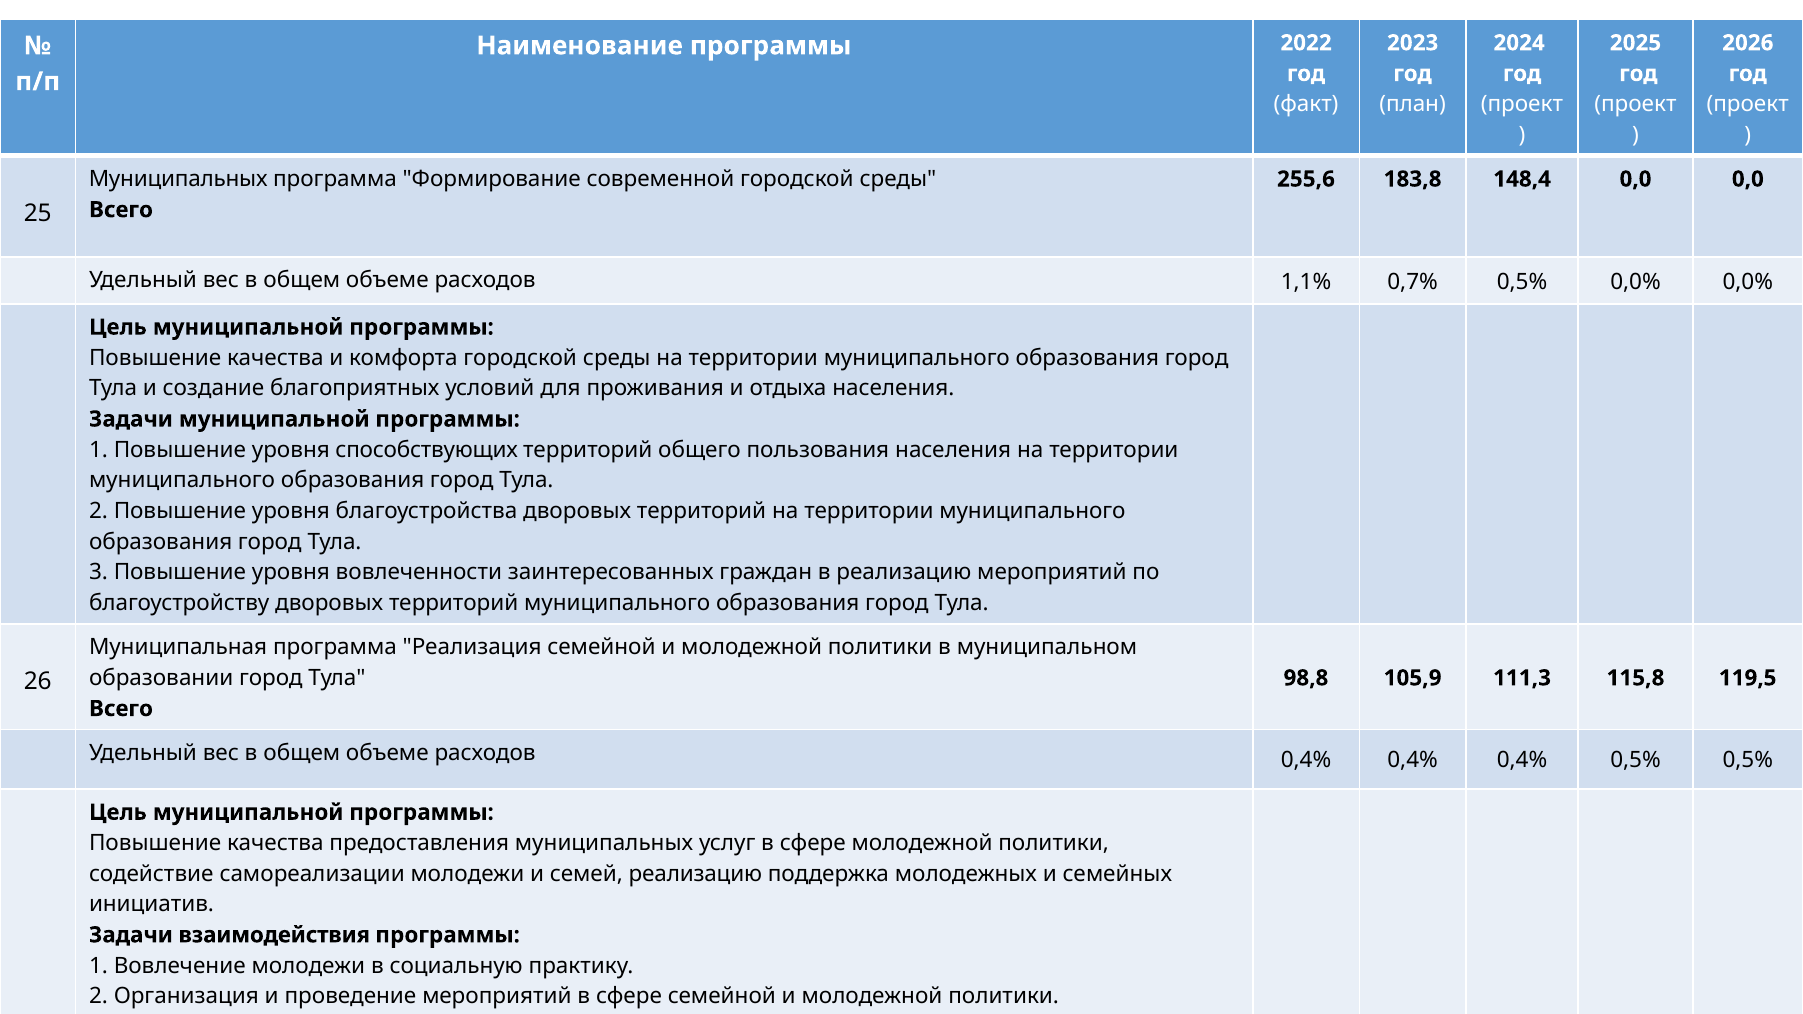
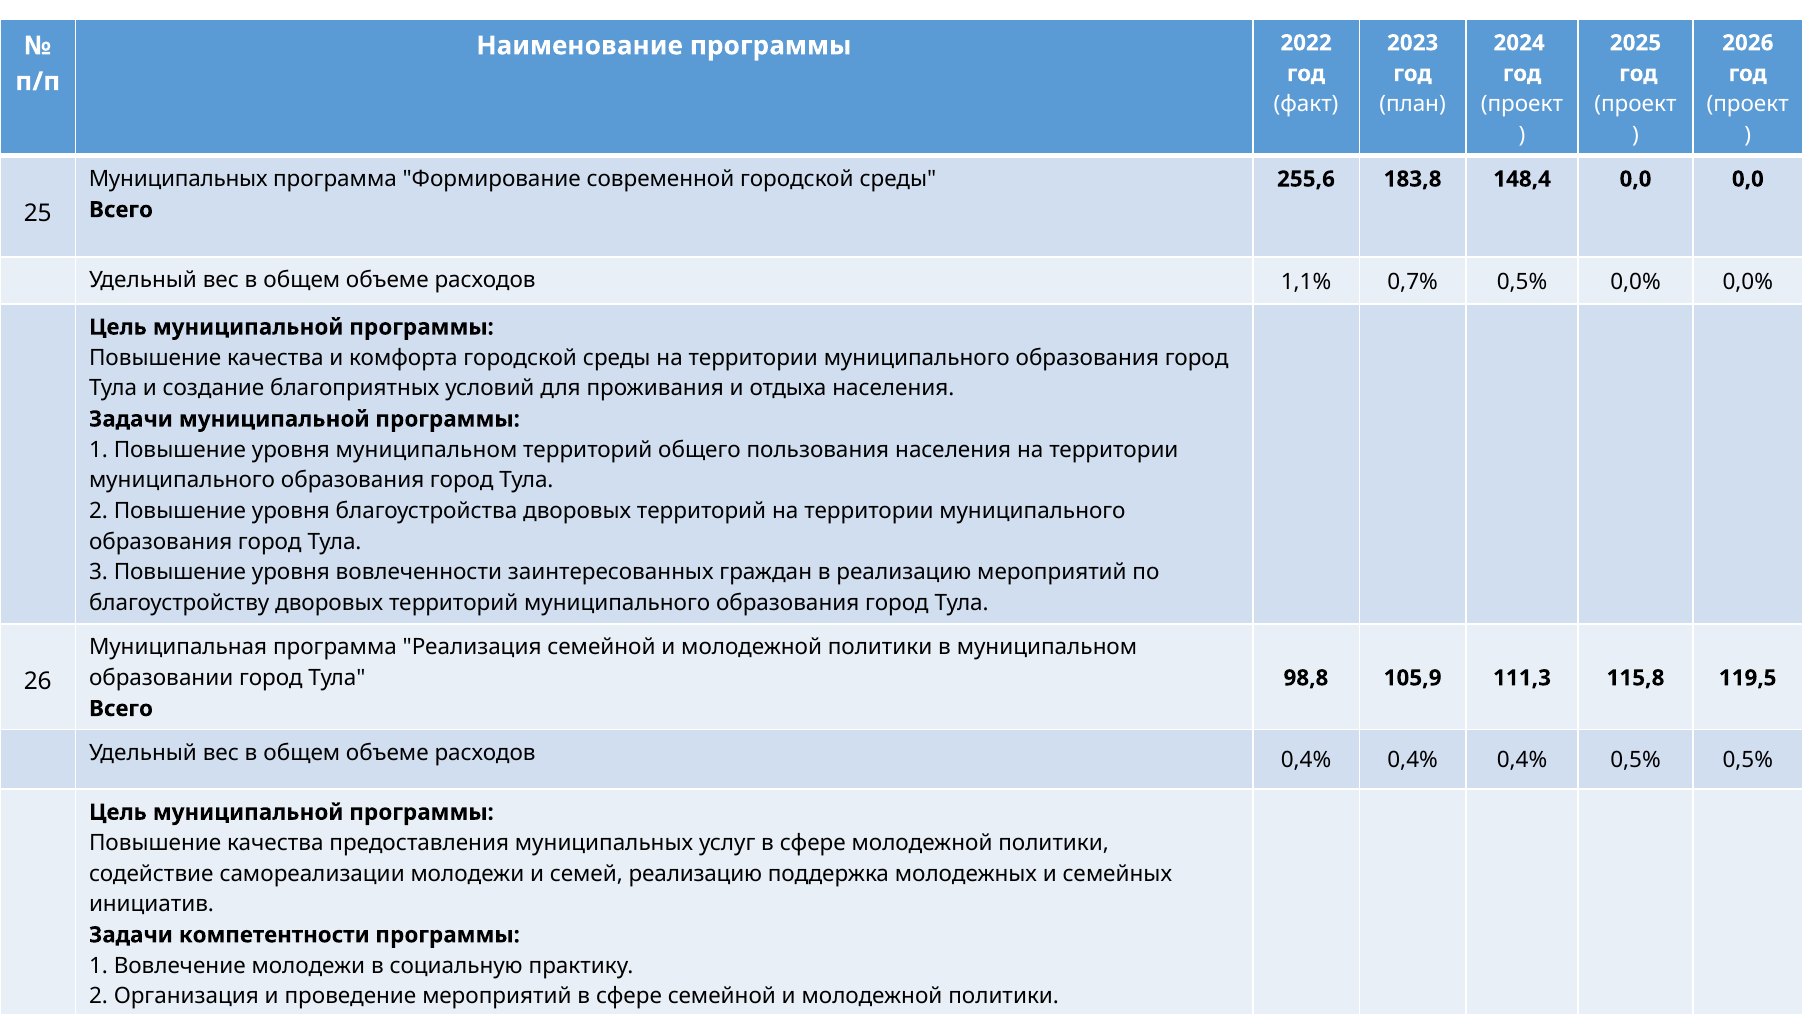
уровня способствующих: способствующих -> муниципальном (426, 450)
взаимодействия: взаимодействия -> компетентности (274, 935)
